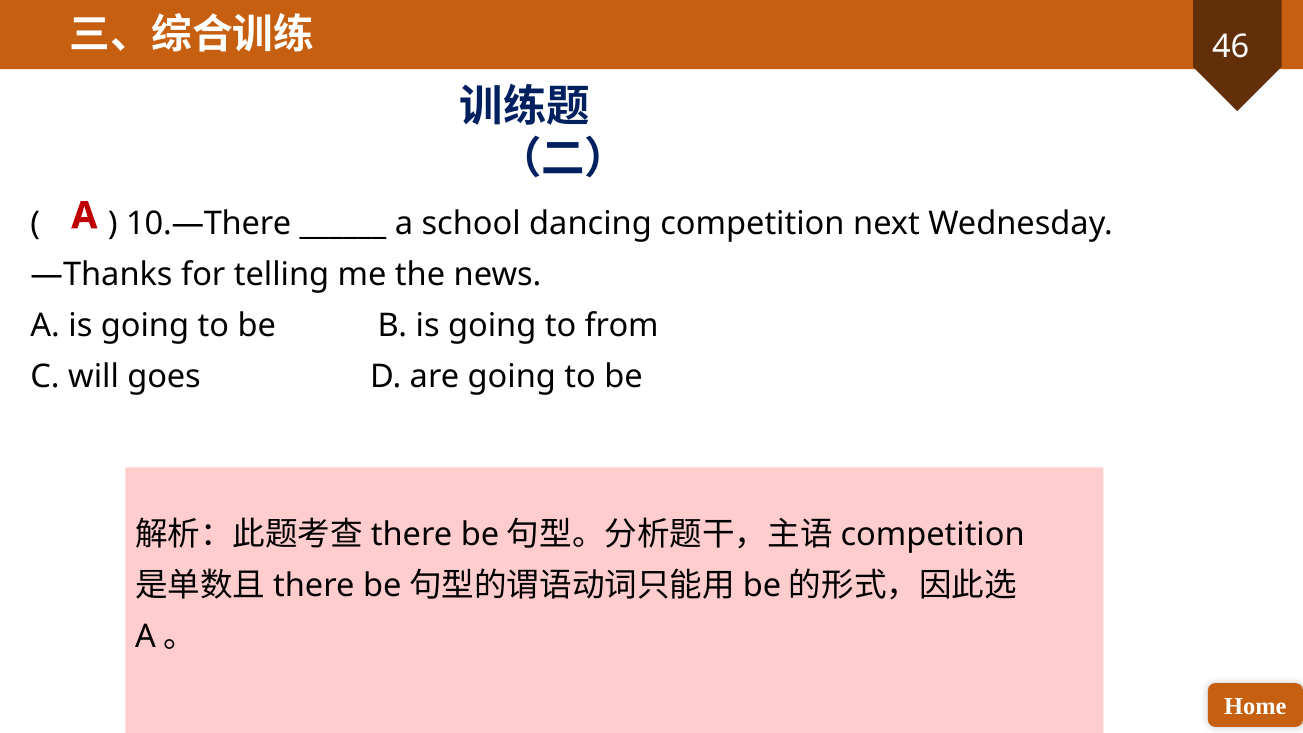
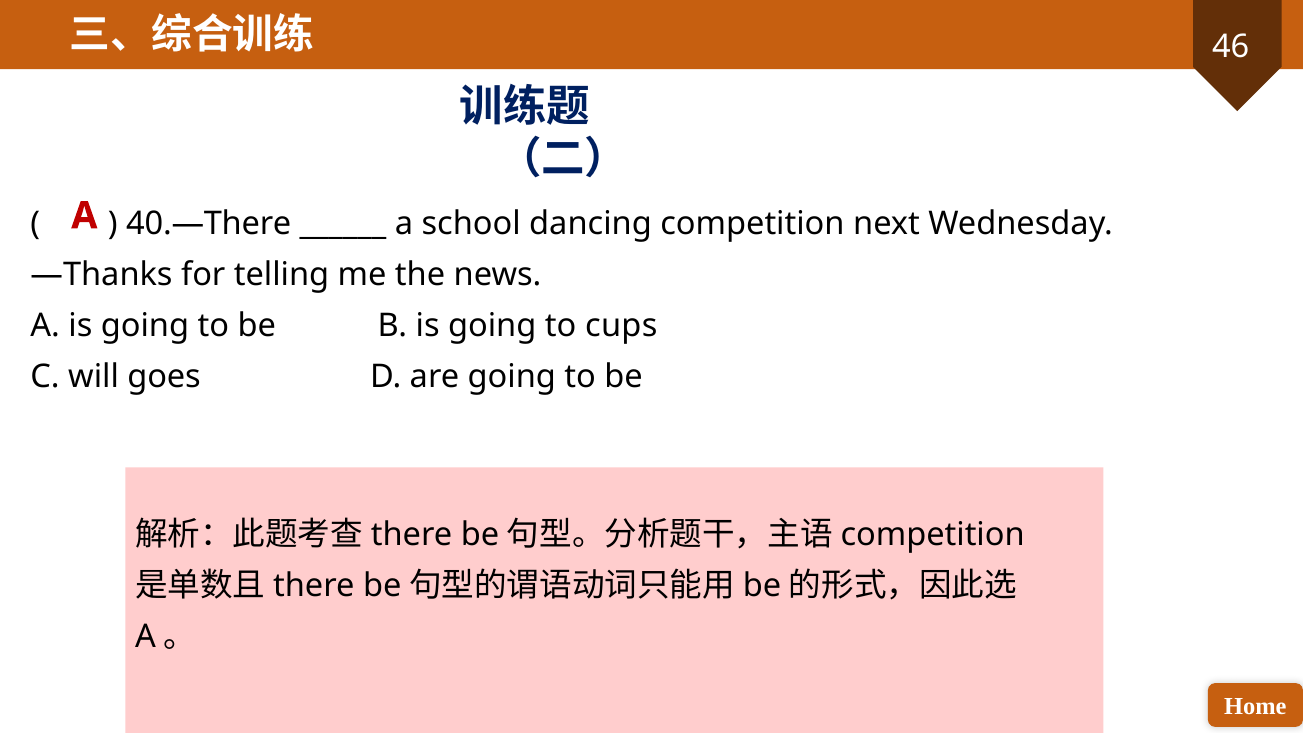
10.—There: 10.—There -> 40.—There (209, 224)
from: from -> cups (621, 325)
